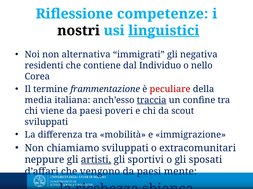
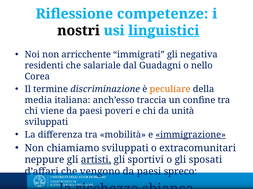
alternativa: alternativa -> arricchente (86, 55)
contiene: contiene -> salariale (102, 66)
Individuo: Individuo -> Guadagni (160, 66)
frammentazione: frammentazione -> discriminazione (105, 90)
peculiare colour: red -> orange (170, 90)
traccia underline: present -> none (152, 100)
scout: scout -> unità (183, 111)
immigrazione underline: none -> present (191, 135)
mente: mente -> spreco (180, 172)
